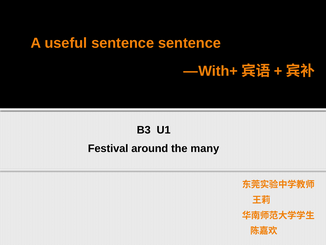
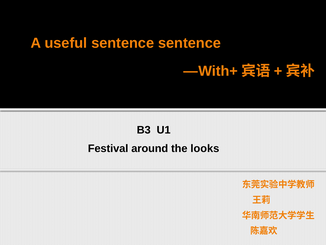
many: many -> looks (205, 148)
